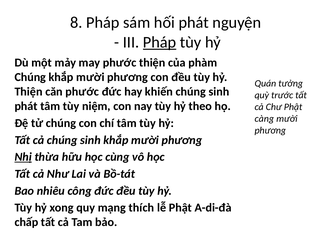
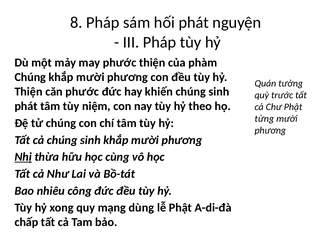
Pháp underline: present -> none (160, 42)
càng: càng -> từng (264, 119)
thích: thích -> dùng (141, 208)
